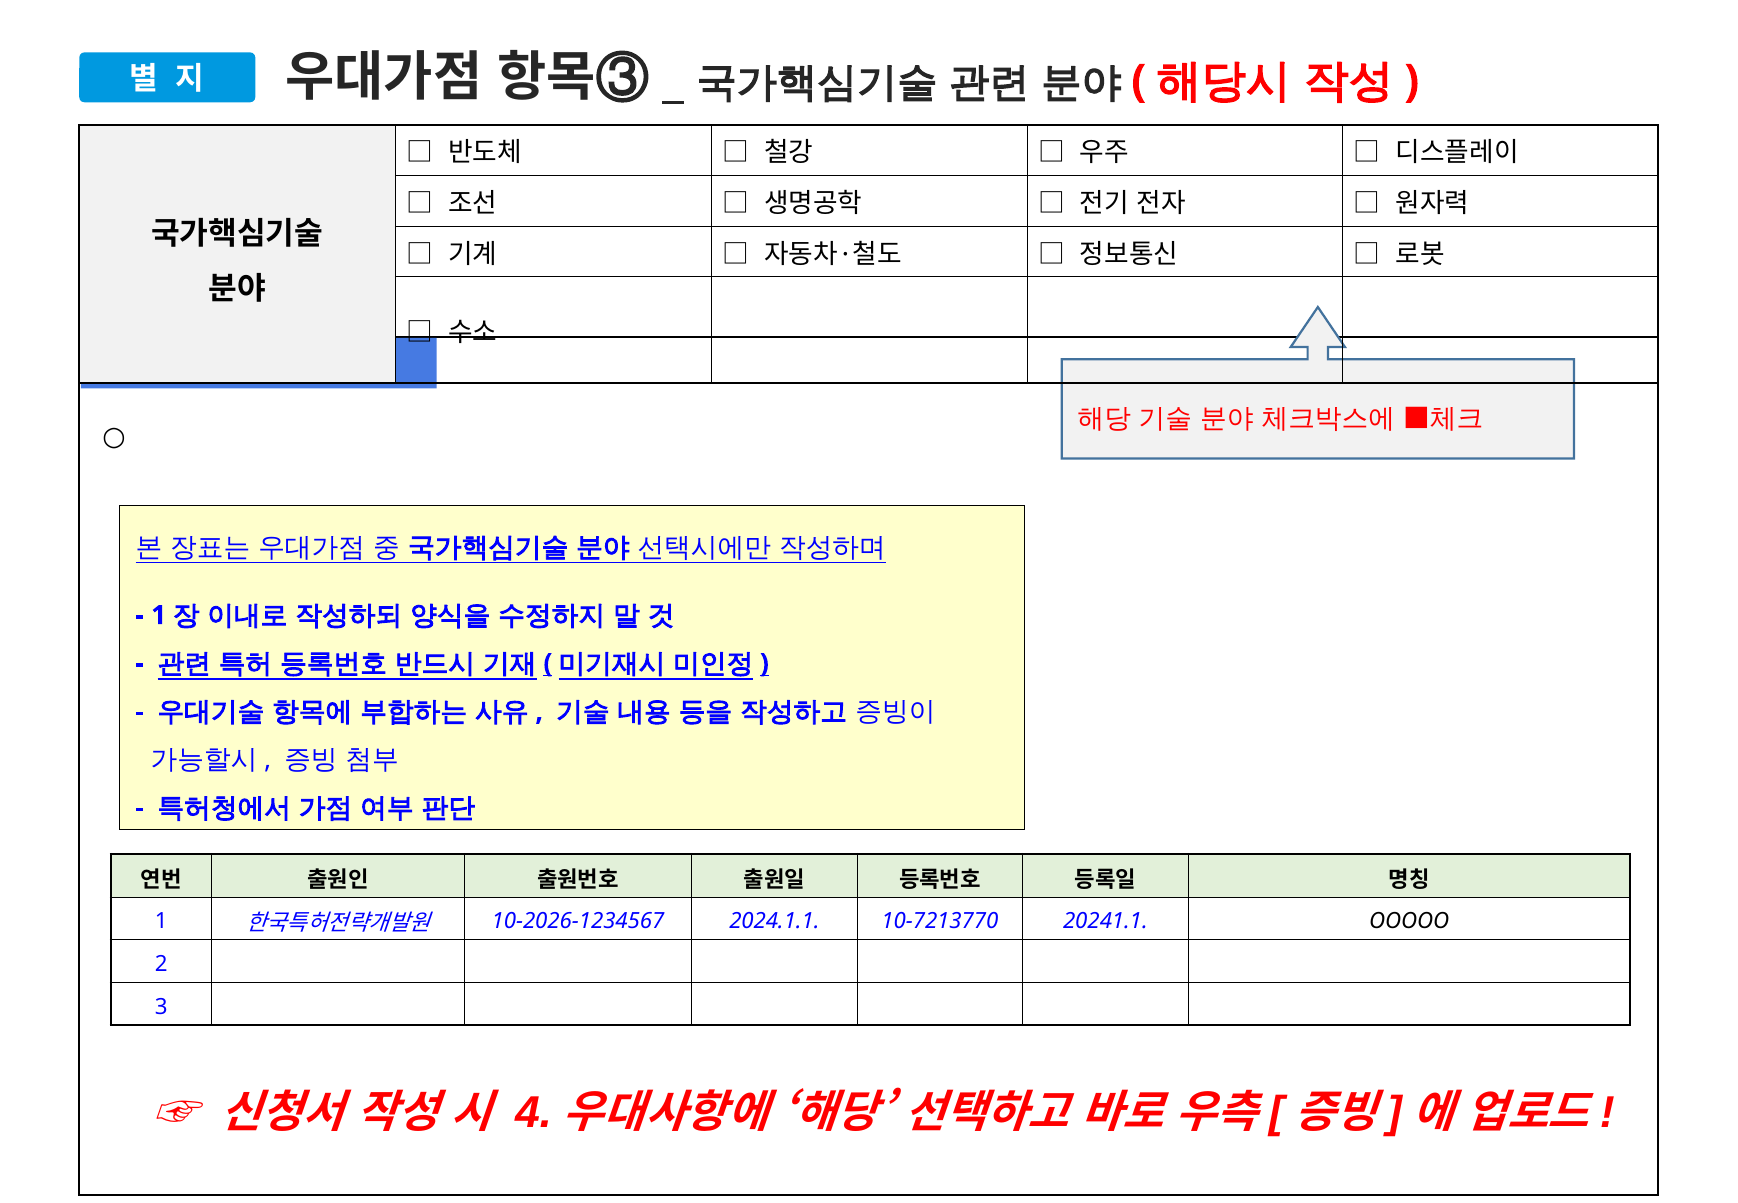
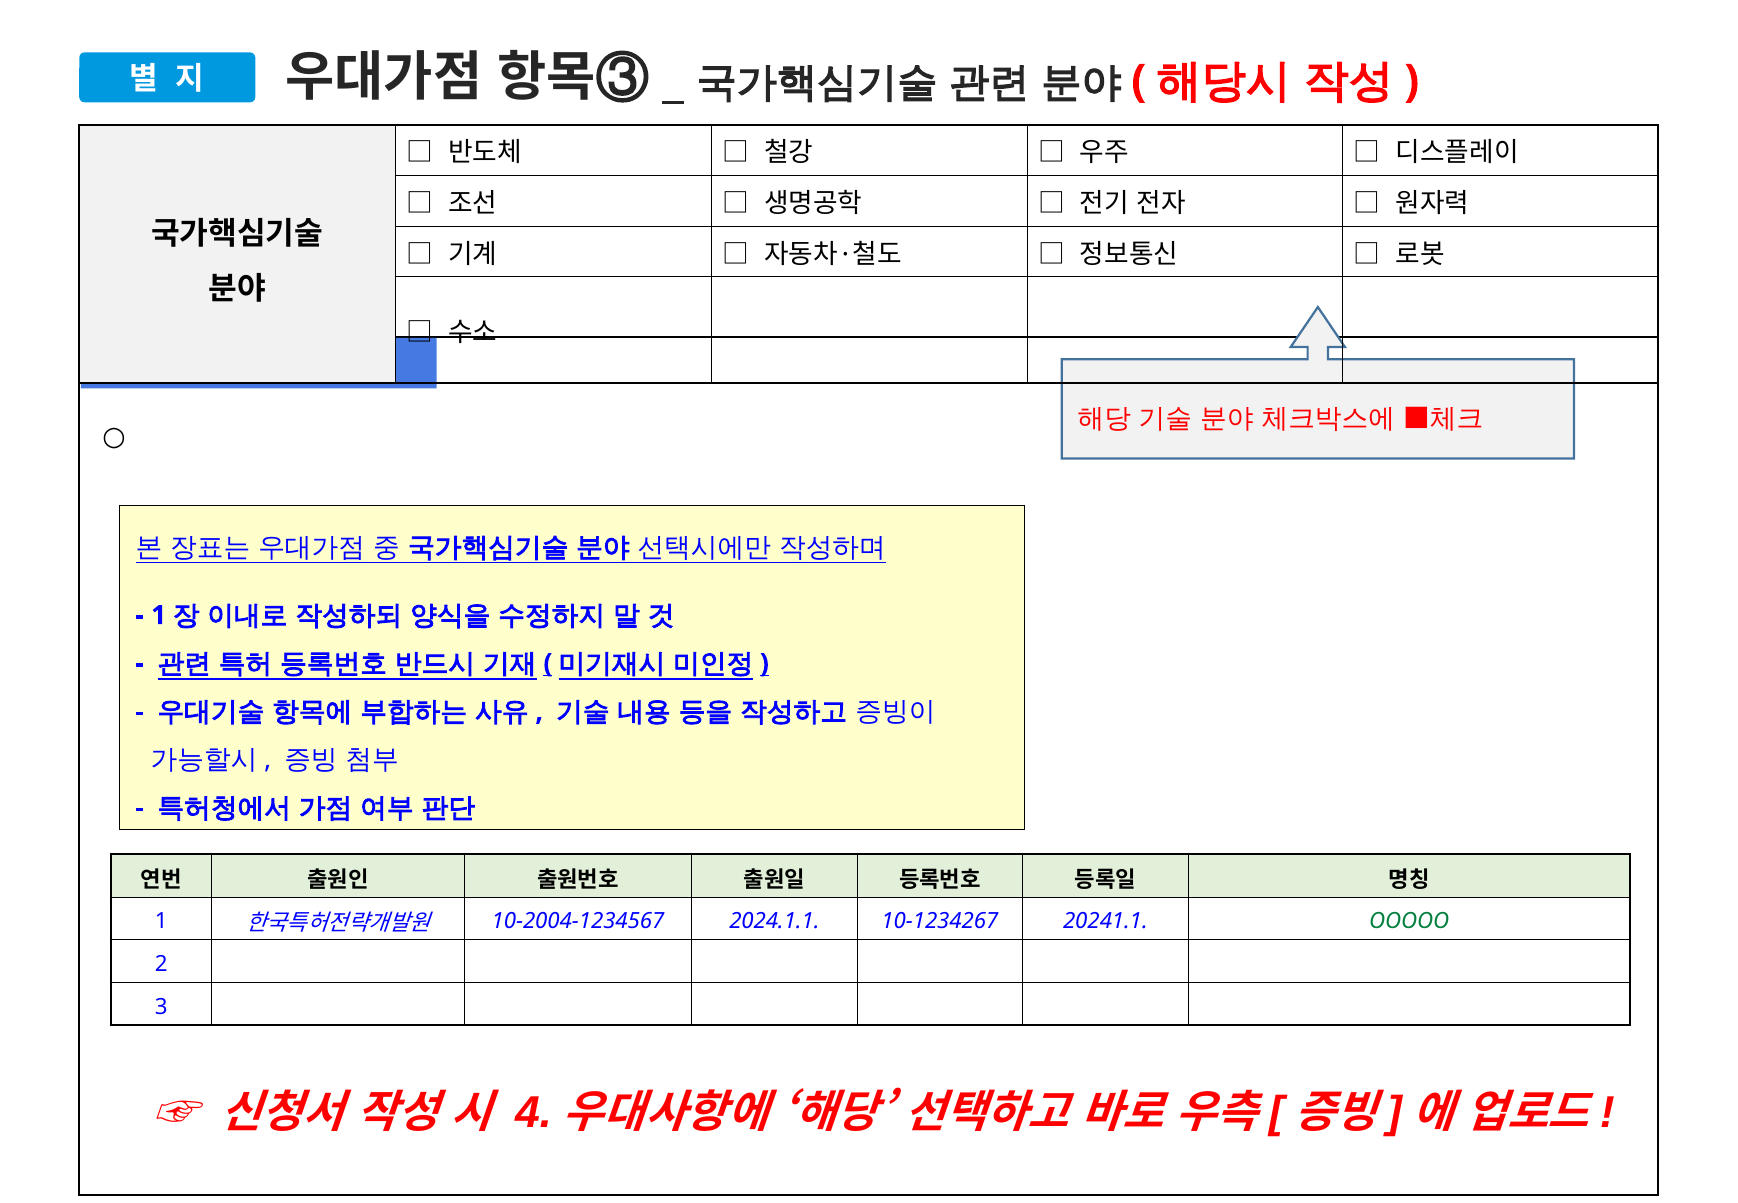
10-2026-1234567: 10-2026-1234567 -> 10-2004-1234567 (578, 921)
10-7213770: 10-7213770 -> 10-1234267 (940, 921)
OOOOO colour: black -> green (1409, 921)
